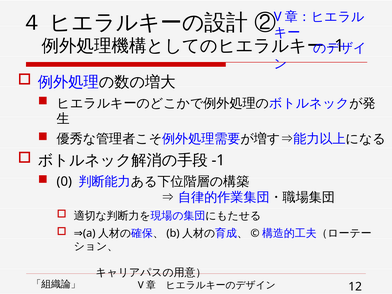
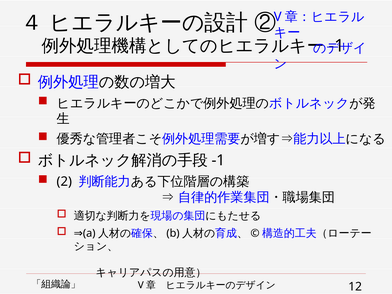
0: 0 -> 2 (64, 182)
